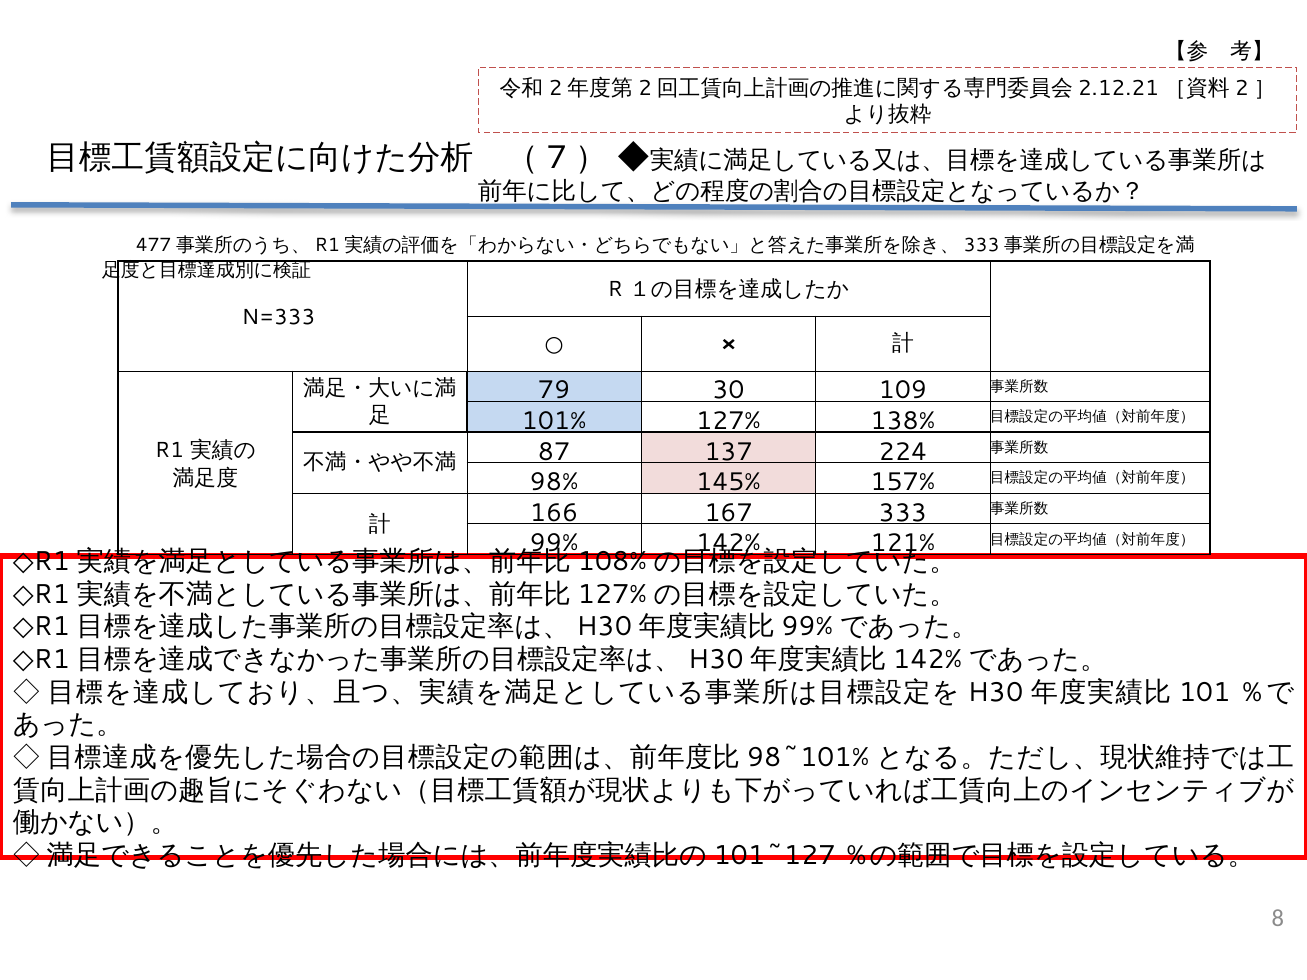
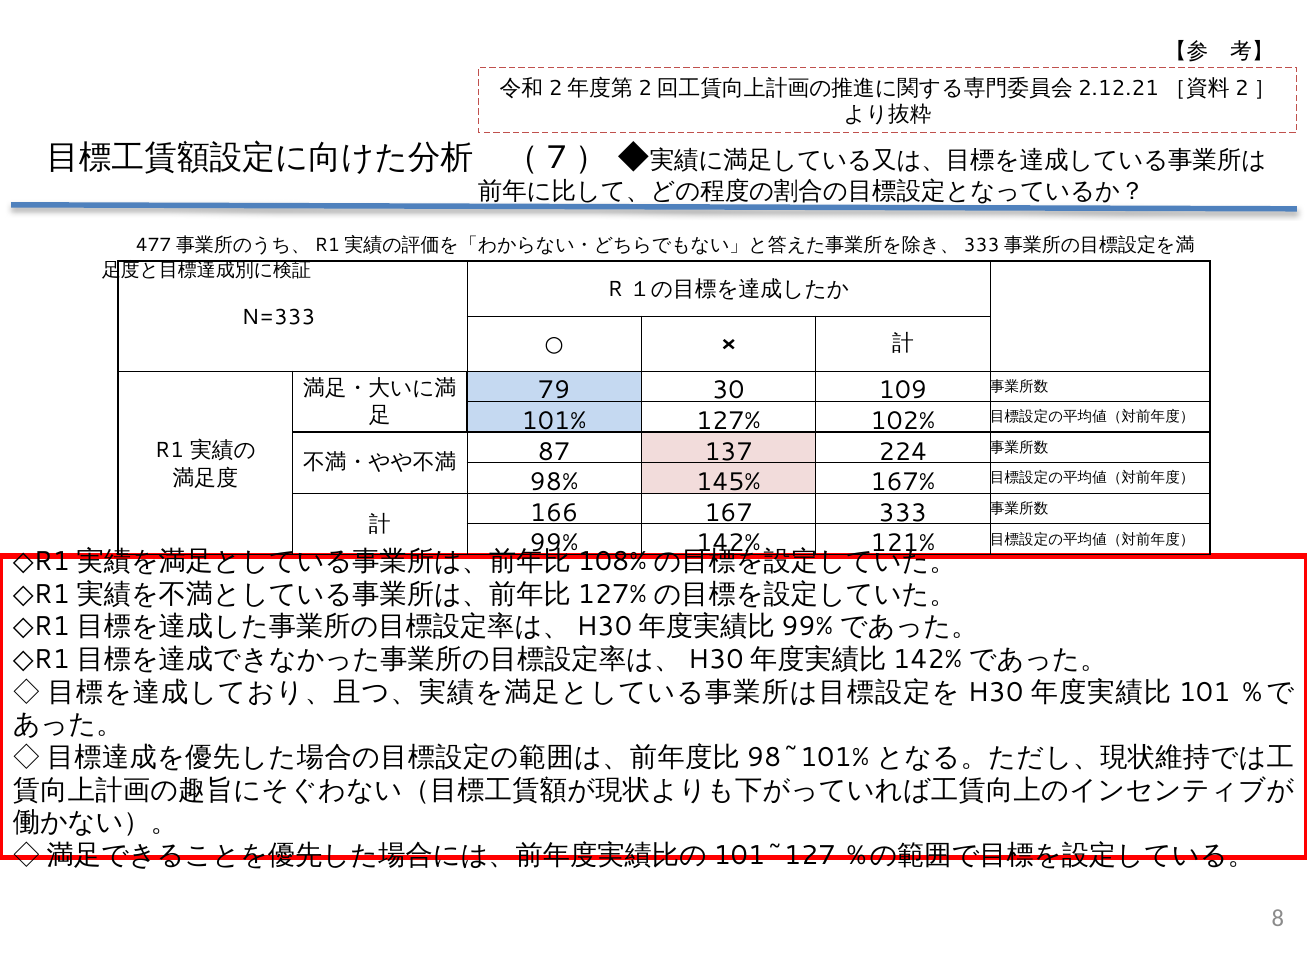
138%: 138% -> 102% (903, 421)
157%: 157% -> 167% (903, 482)
